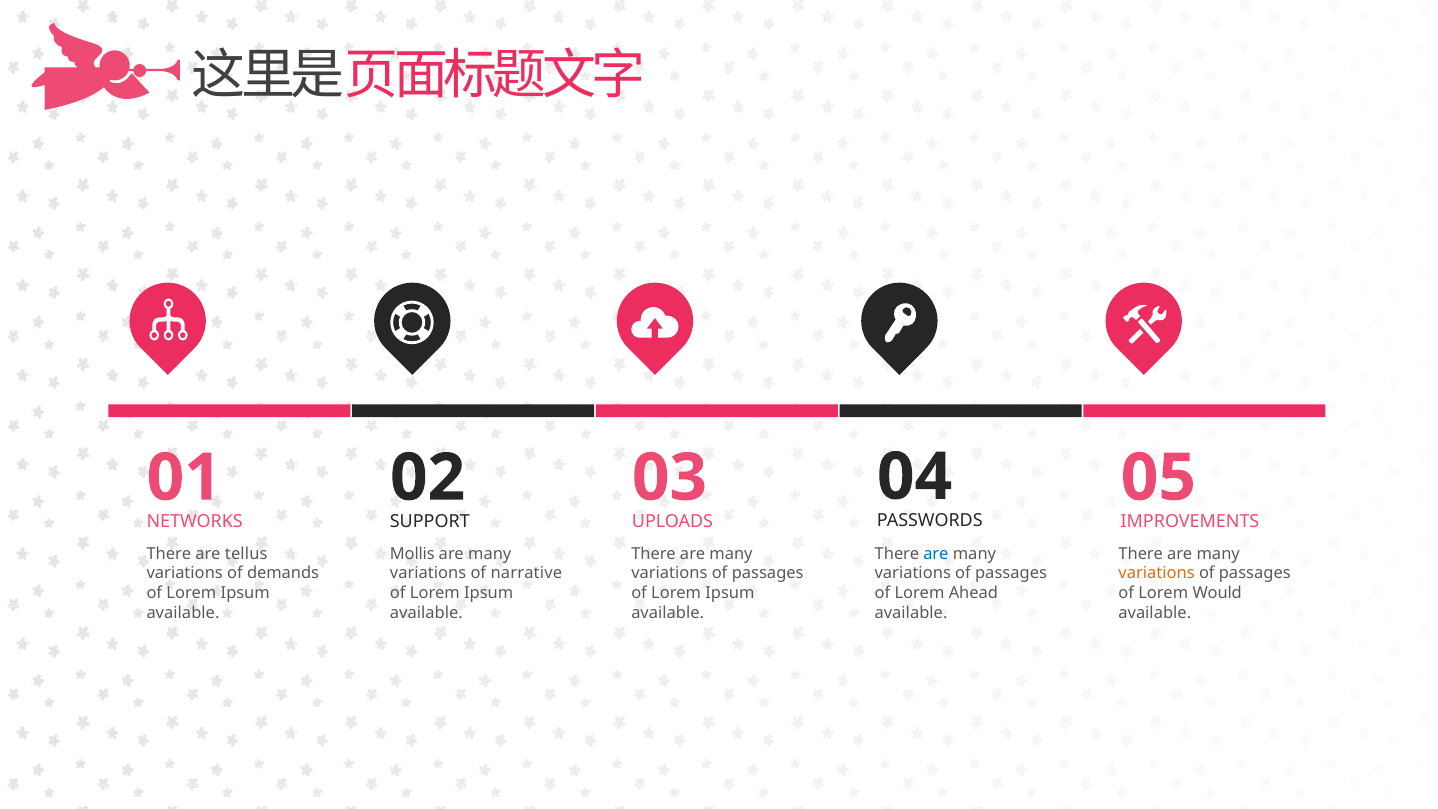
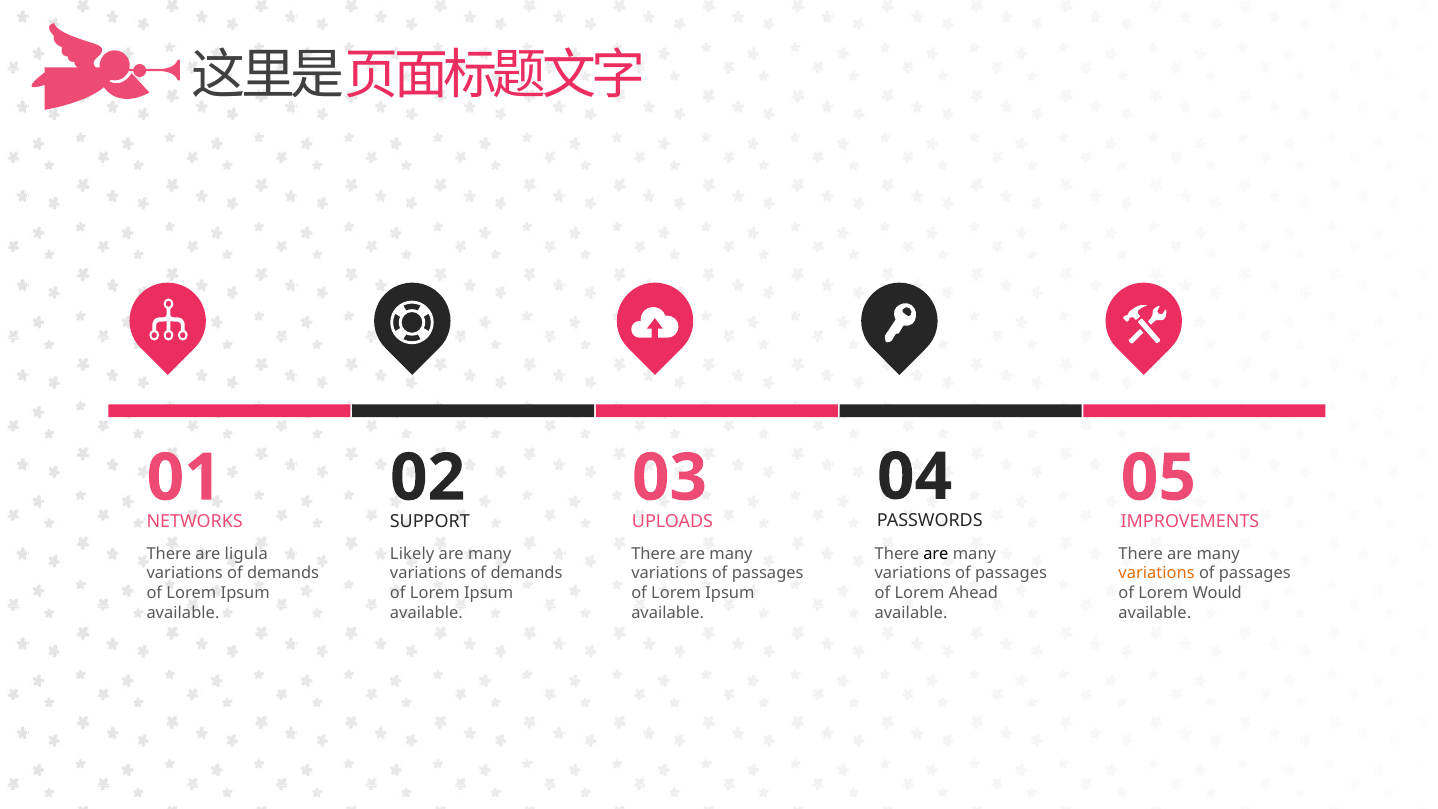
tellus: tellus -> ligula (246, 554)
Mollis: Mollis -> Likely (412, 554)
are colour: blue -> black (936, 554)
narrative: narrative -> demands (526, 573)
